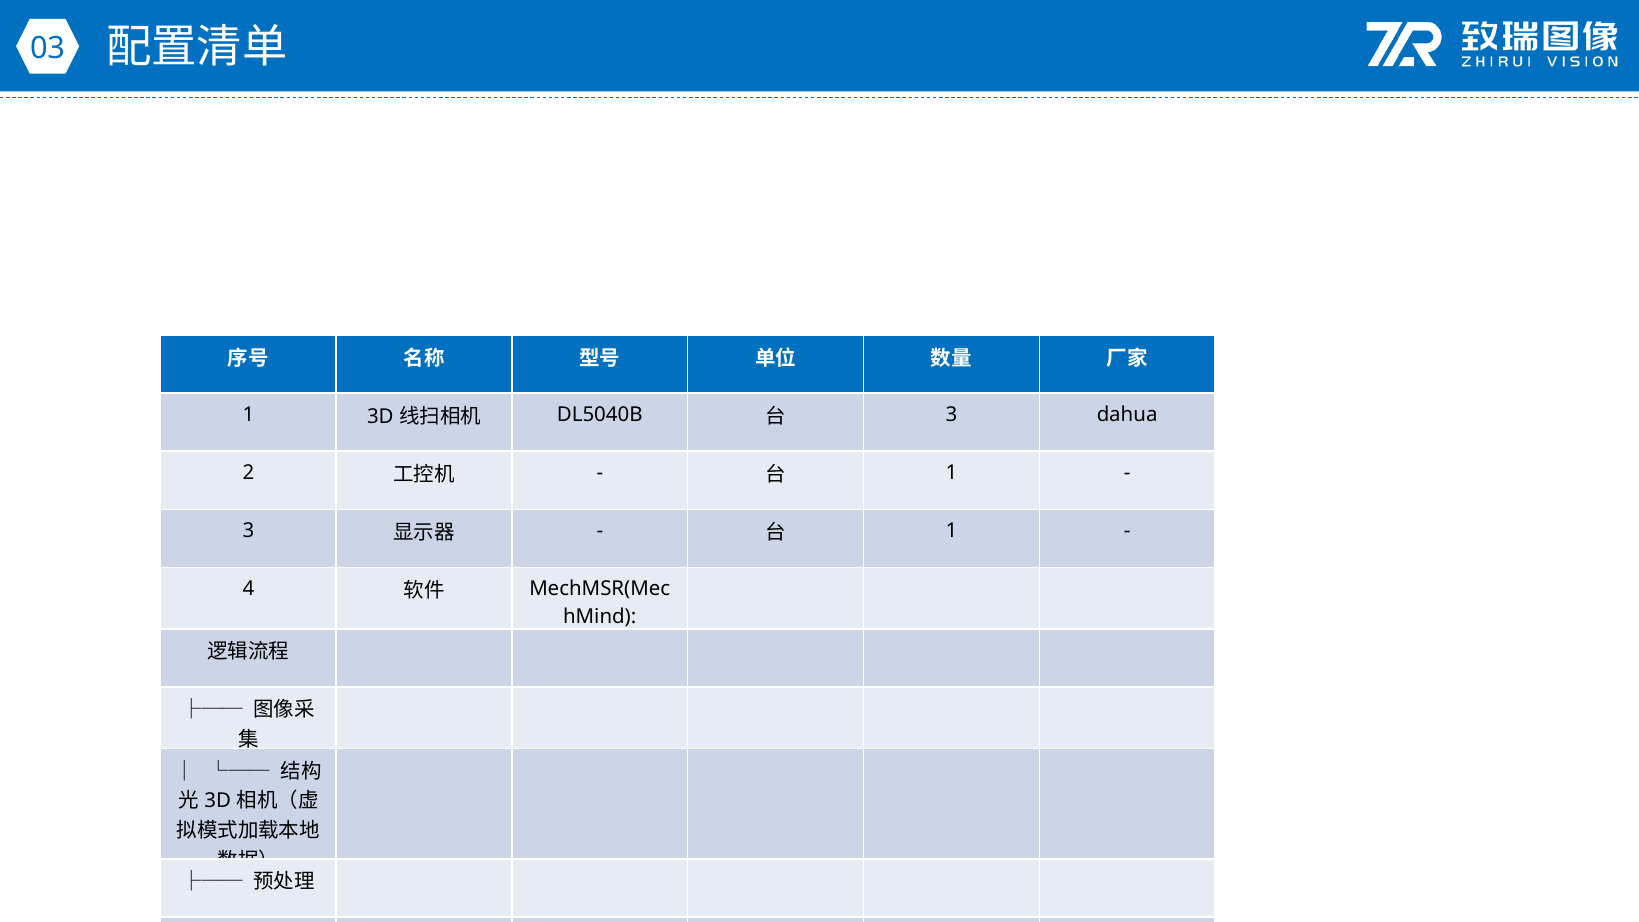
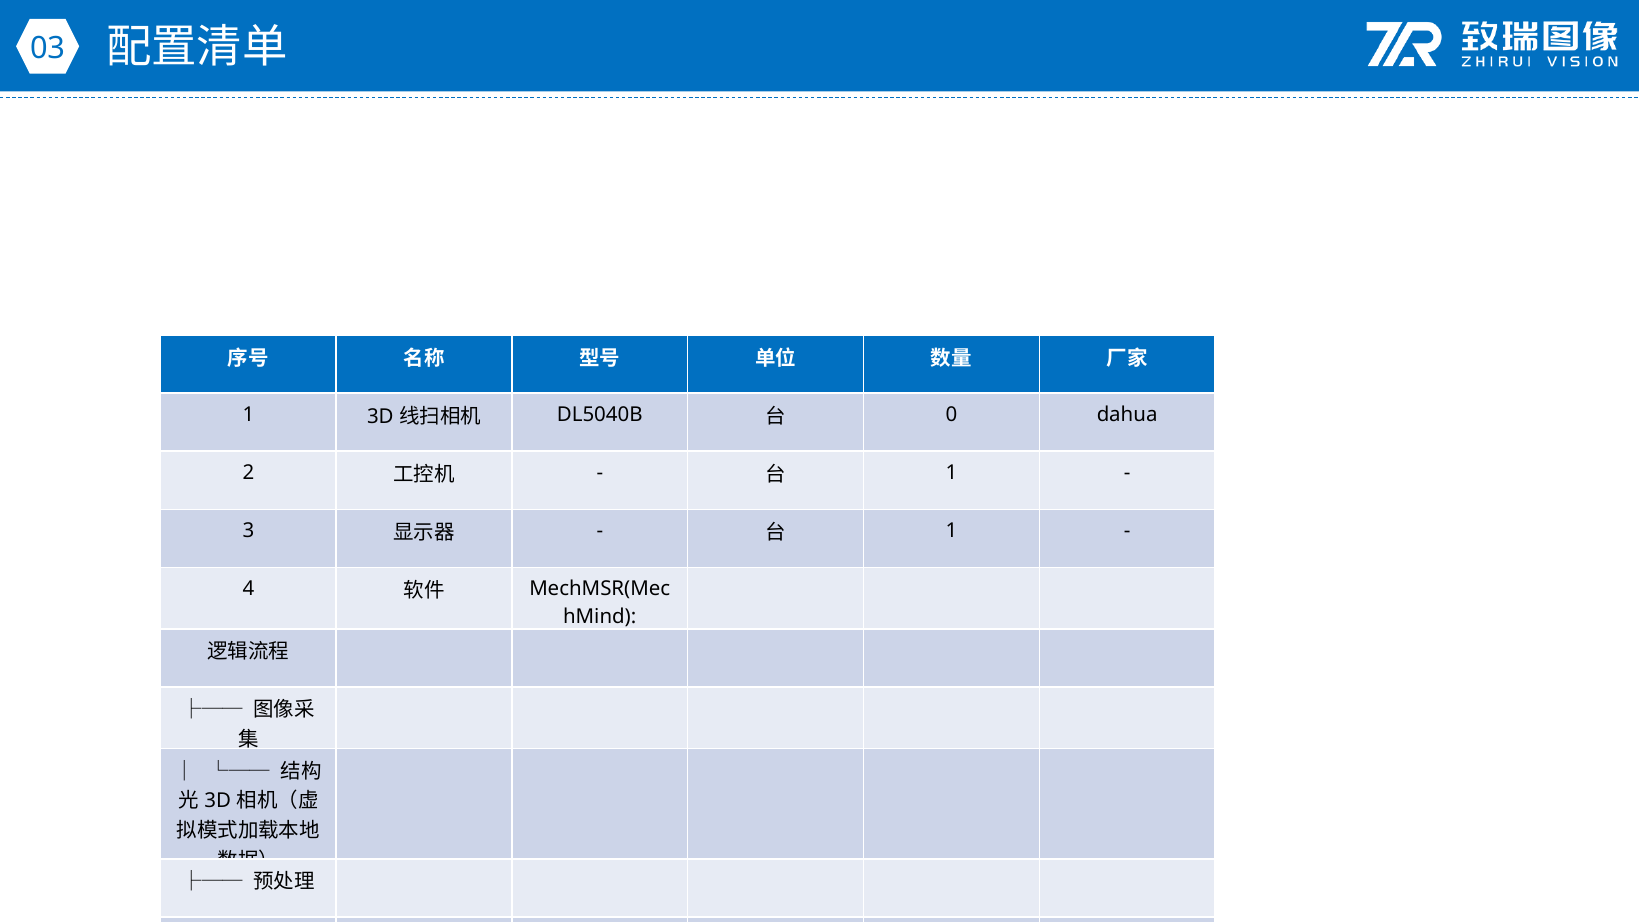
3: 3 -> 0 (951, 414)
